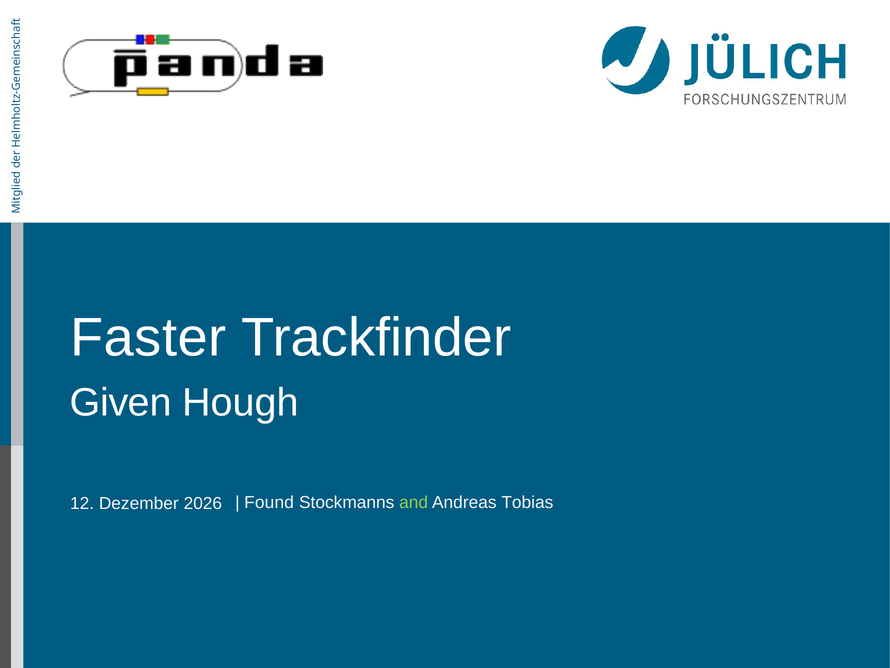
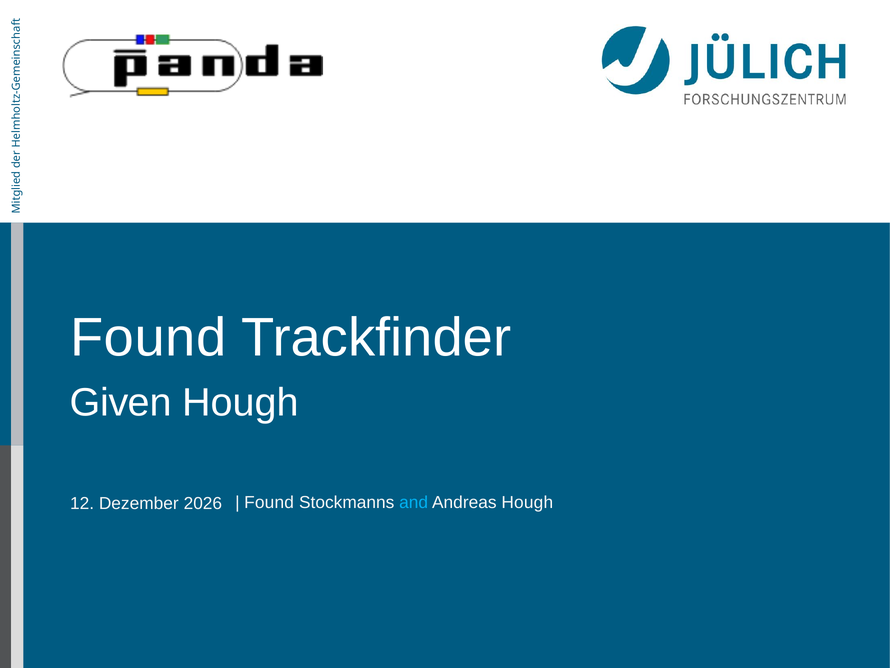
Faster: Faster -> Found (148, 338)
and colour: light green -> light blue (414, 502)
Andreas Tobias: Tobias -> Hough (527, 502)
